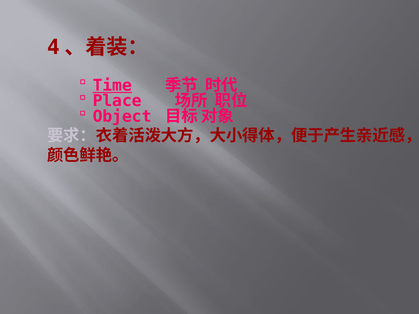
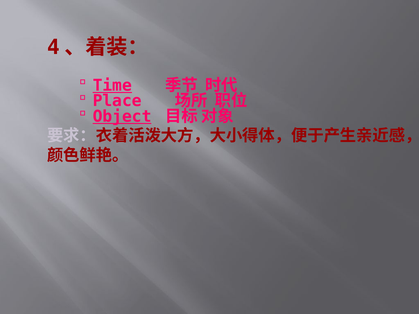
Object underline: none -> present (122, 117)
